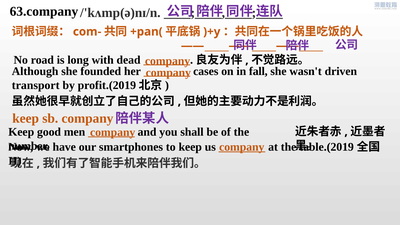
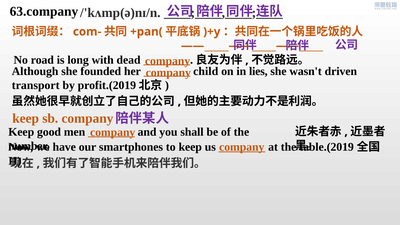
cases: cases -> child (206, 71)
fall: fall -> lies (258, 71)
